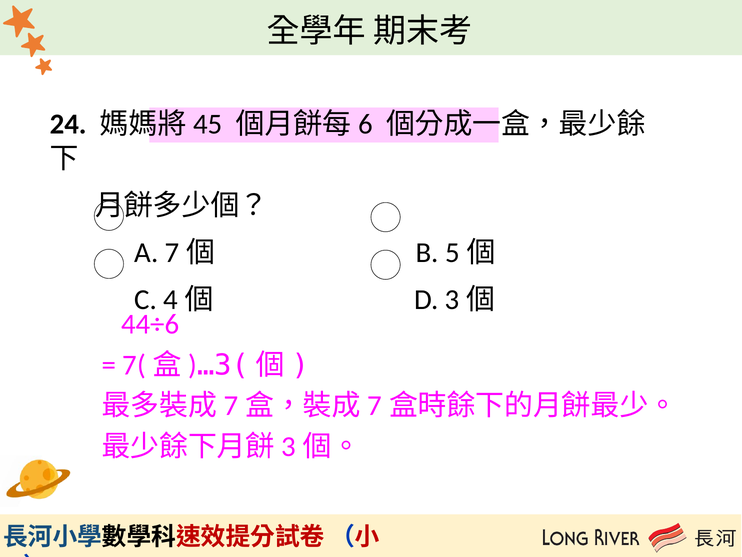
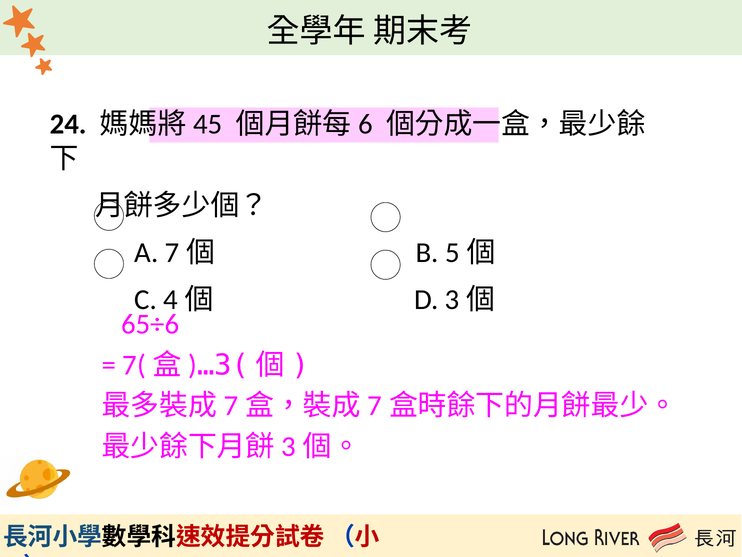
44÷6: 44÷6 -> 65÷6 (150, 324)
